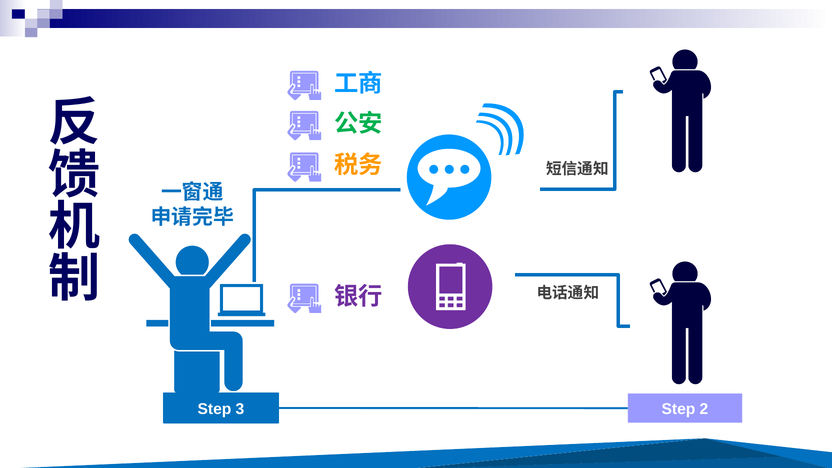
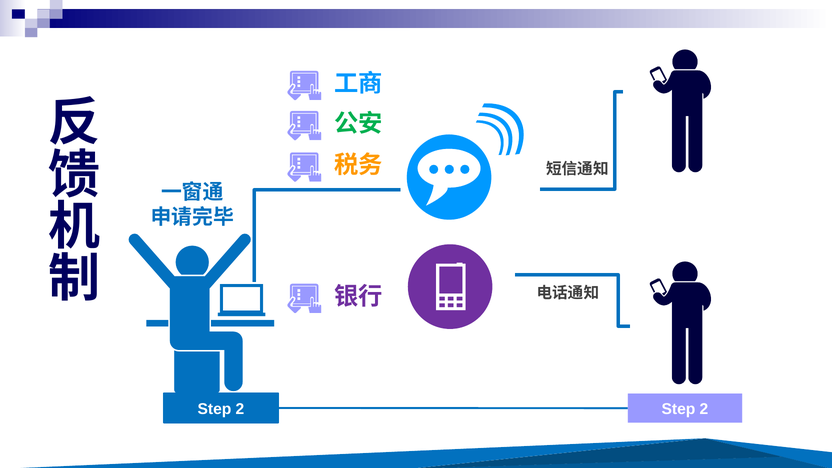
3: 3 -> 2 (240, 409)
